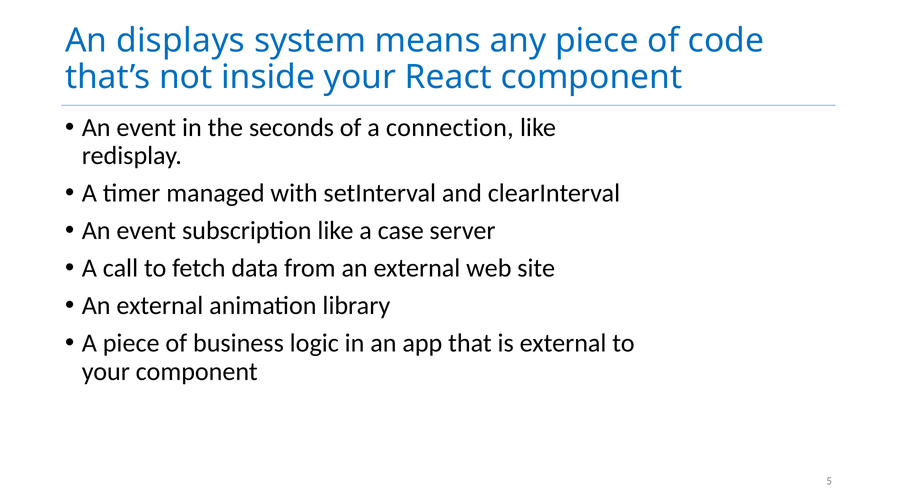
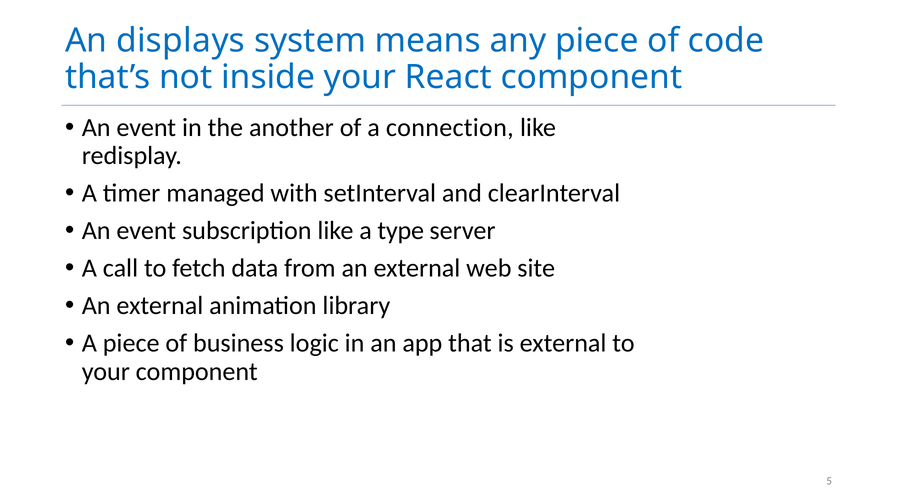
seconds: seconds -> another (291, 128)
case: case -> type (401, 231)
